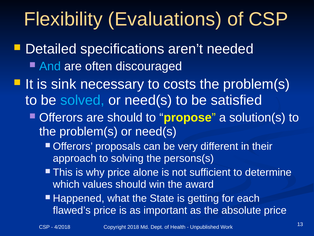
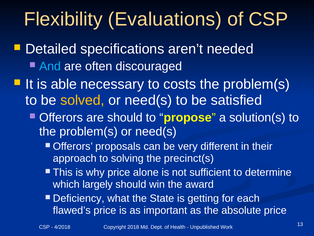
sink: sink -> able (64, 84)
solved colour: light blue -> yellow (82, 100)
persons(s: persons(s -> precinct(s (189, 158)
values: values -> largely (98, 184)
Happened: Happened -> Deficiency (79, 198)
